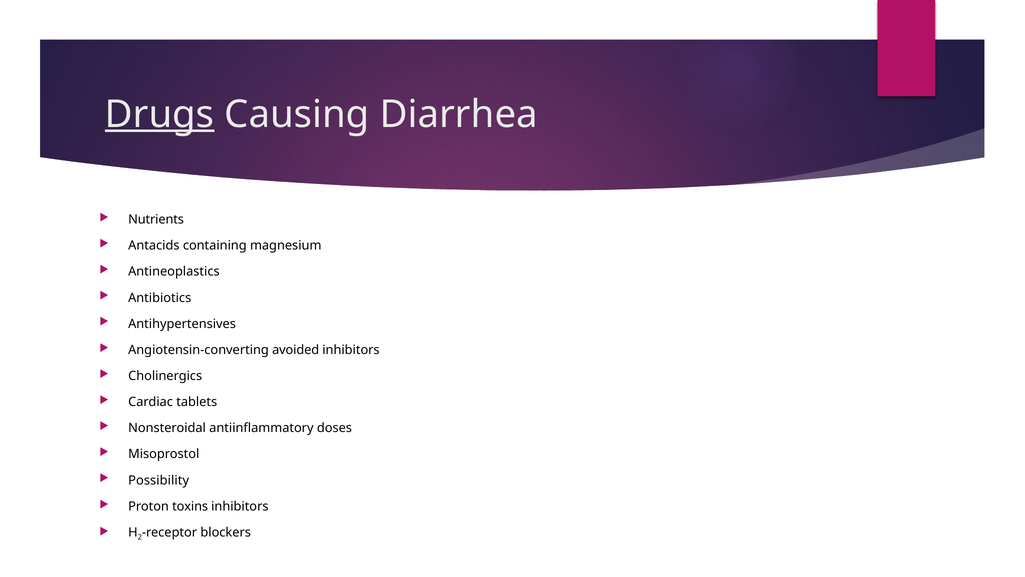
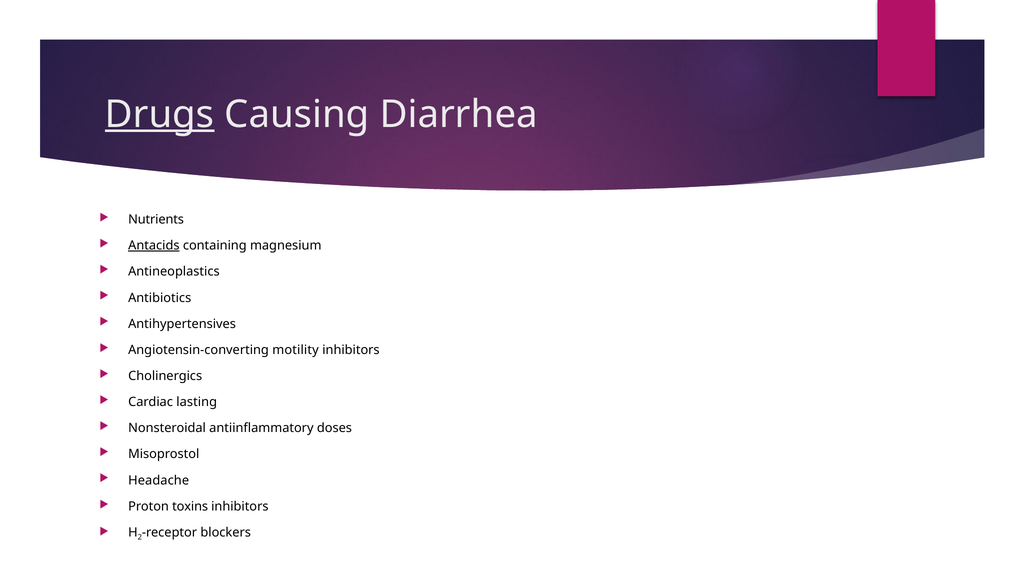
Antacids underline: none -> present (154, 245)
avoided: avoided -> motility (296, 350)
tablets: tablets -> lasting (197, 402)
Possibility: Possibility -> Headache (159, 480)
